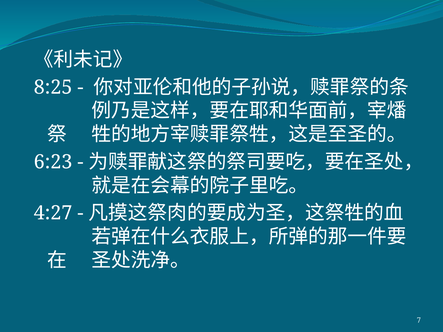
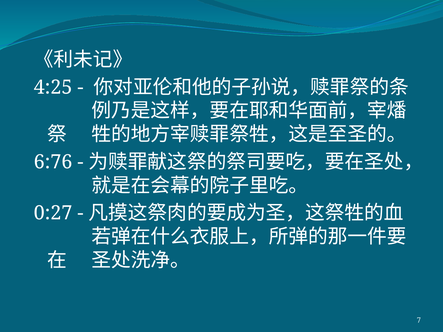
8:25: 8:25 -> 4:25 (53, 87)
6:23: 6:23 -> 6:76 (53, 162)
4:27: 4:27 -> 0:27 (53, 213)
